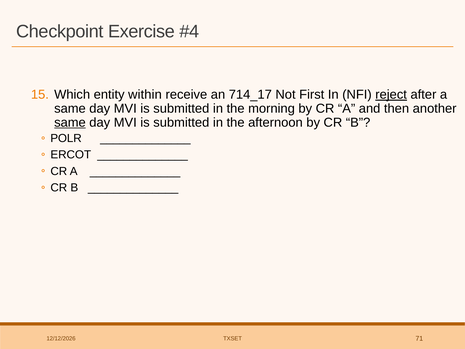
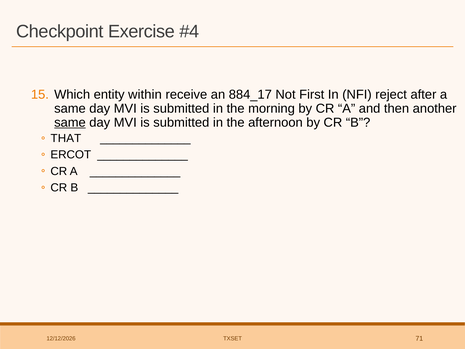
714_17: 714_17 -> 884_17 (250, 94)
reject underline: present -> none (391, 94)
POLR: POLR -> THAT (66, 138)
